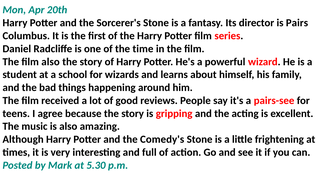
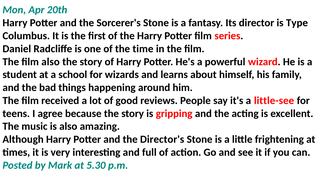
Pairs: Pairs -> Type (297, 23)
pairs-see: pairs-see -> little-see (274, 100)
Comedy's: Comedy's -> Director's (162, 139)
